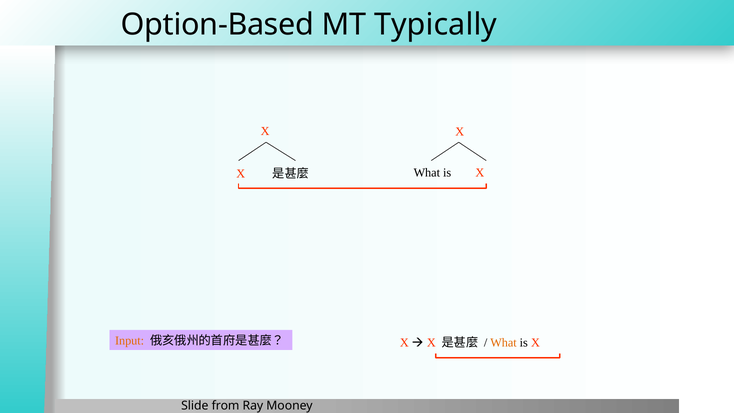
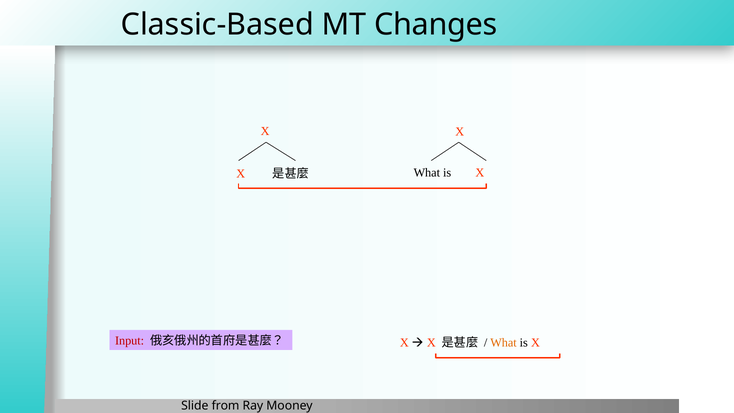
Option-Based: Option-Based -> Classic-Based (217, 25)
Typically: Typically -> Changes (436, 25)
Input colour: orange -> red (130, 341)
